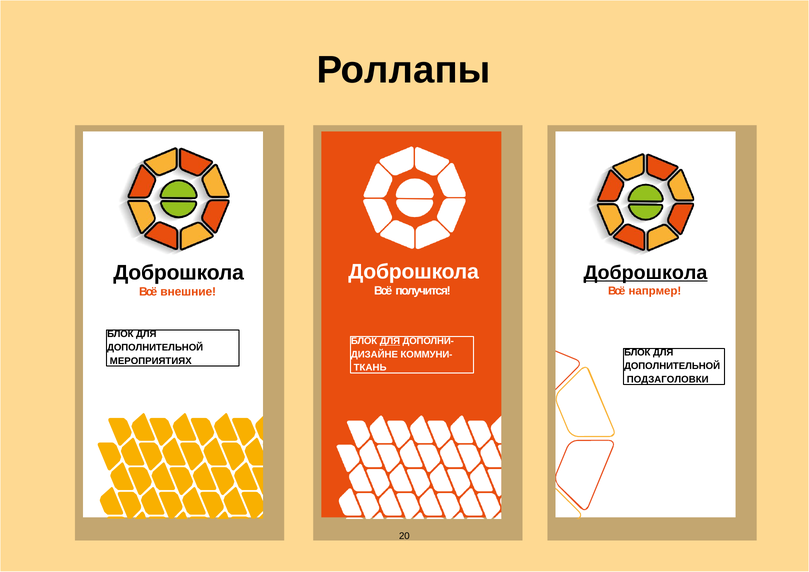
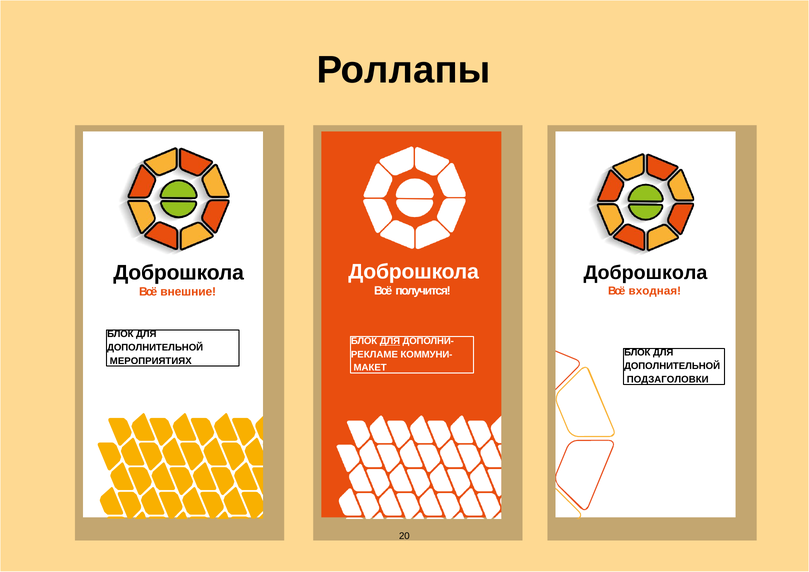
Доброшкола underline: present -> none (645, 273)
напрмер: напрмер -> входная (655, 291)
ДИЗАЙНЕ: ДИЗАЙНЕ -> РЕКЛАМЕ (374, 355)
ТКАНЬ: ТКАНЬ -> МАКЕТ (370, 368)
